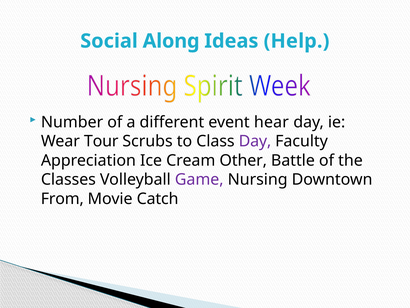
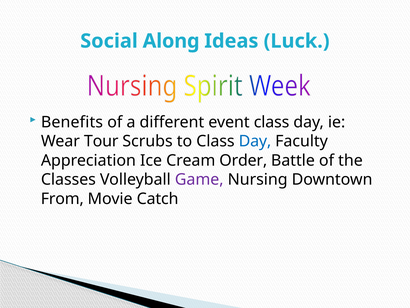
Help: Help -> Luck (297, 41)
Number: Number -> Benefits (72, 122)
event hear: hear -> class (272, 122)
Day colour: purple -> blue (255, 141)
Other: Other -> Order (243, 160)
